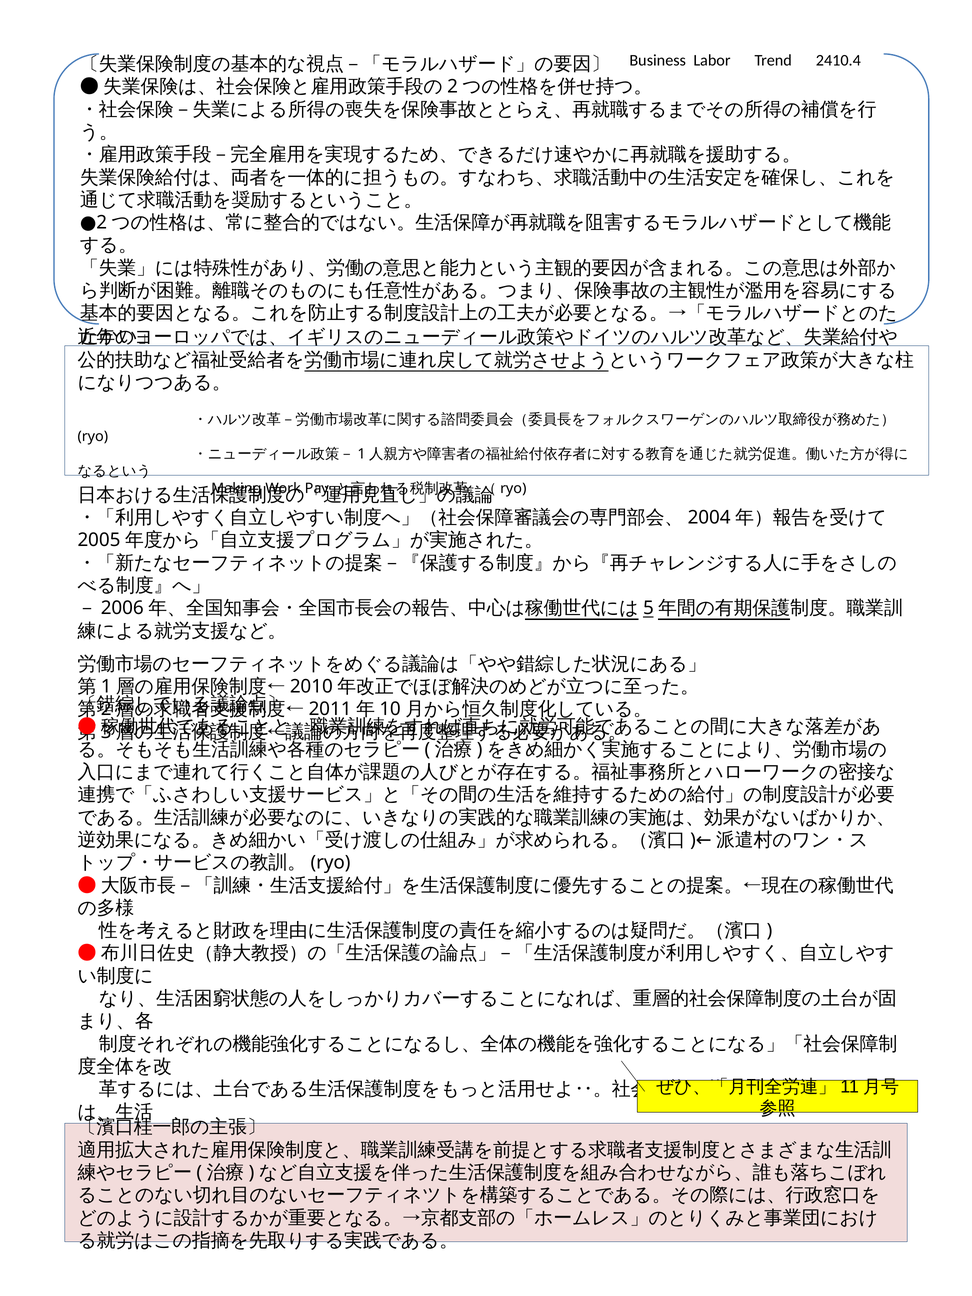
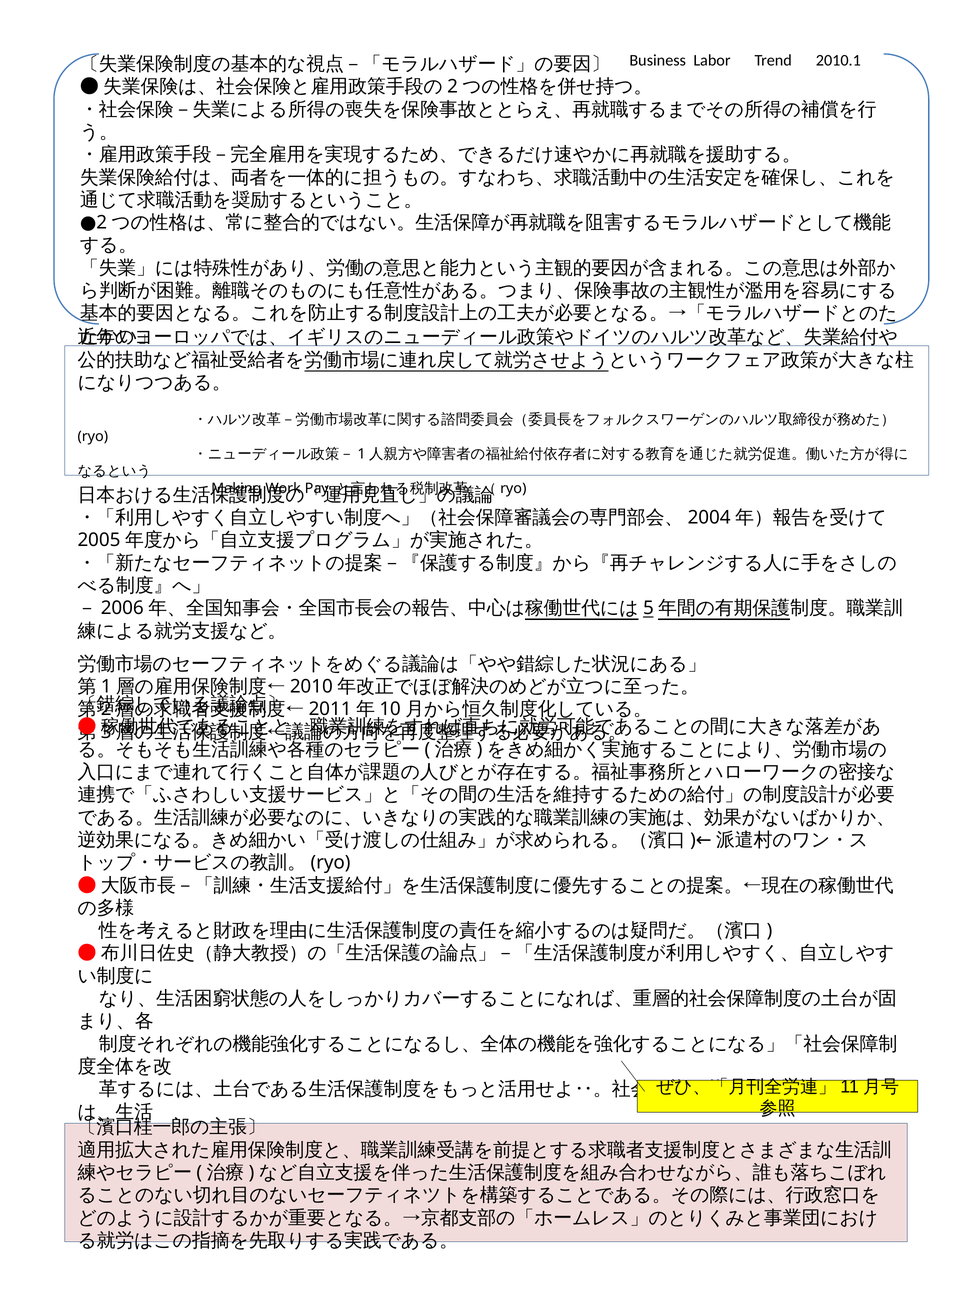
2410.4: 2410.4 -> 2010.1 (838, 60)
